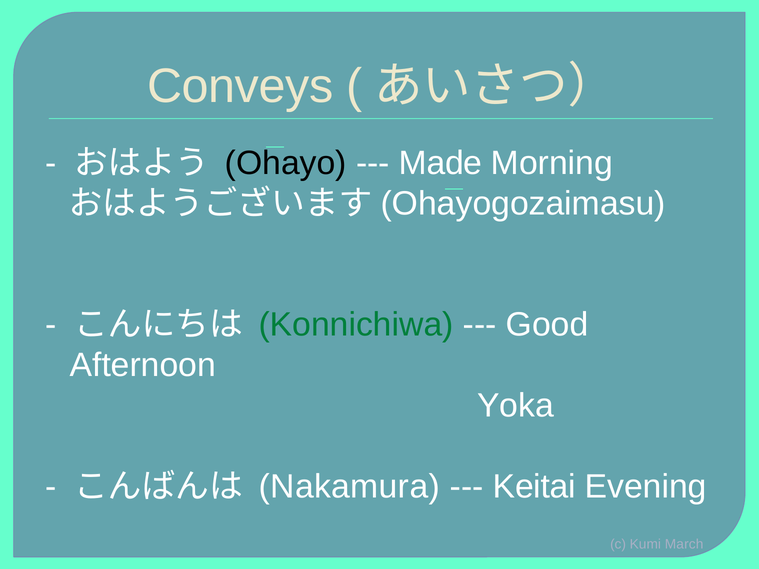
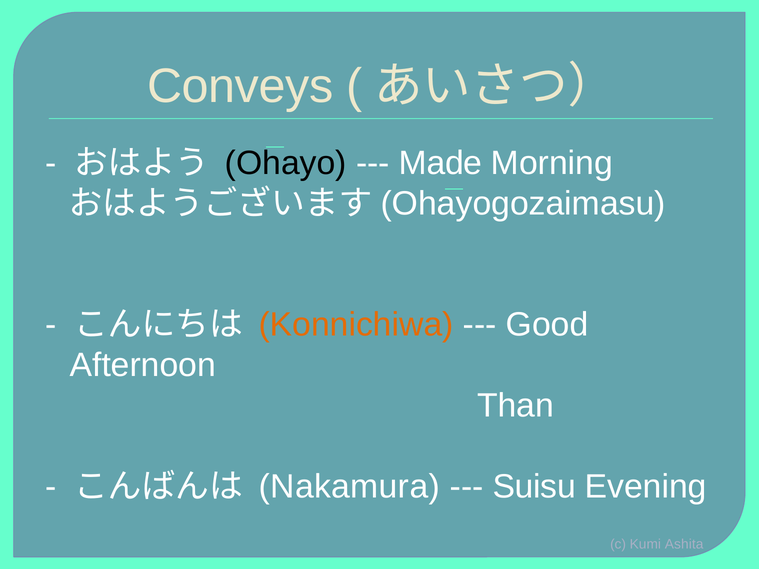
Konnichiwa colour: green -> orange (356, 325)
Yoka: Yoka -> Than (515, 406)
Keitai: Keitai -> Suisu (534, 487)
March: March -> Ashita (684, 544)
